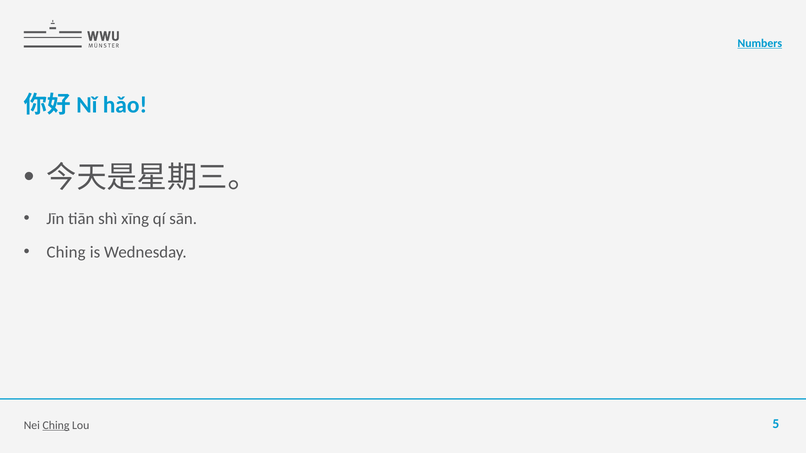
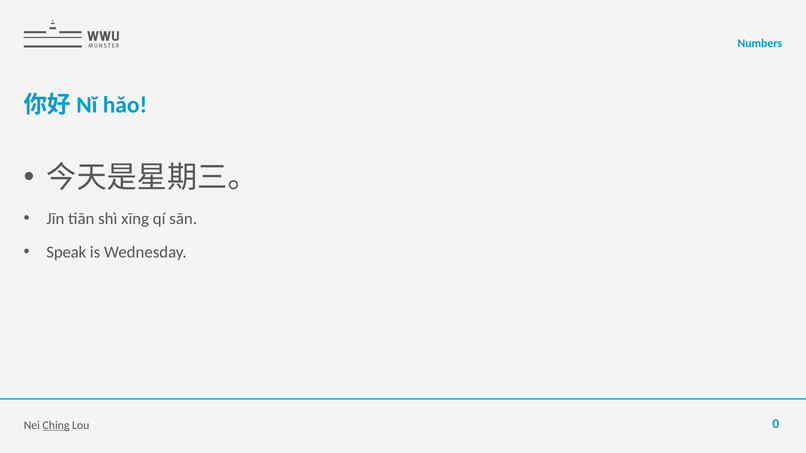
Numbers underline: present -> none (760, 43)
Ching: Ching -> Speak (66, 252)
5: 5 -> 0 (776, 424)
